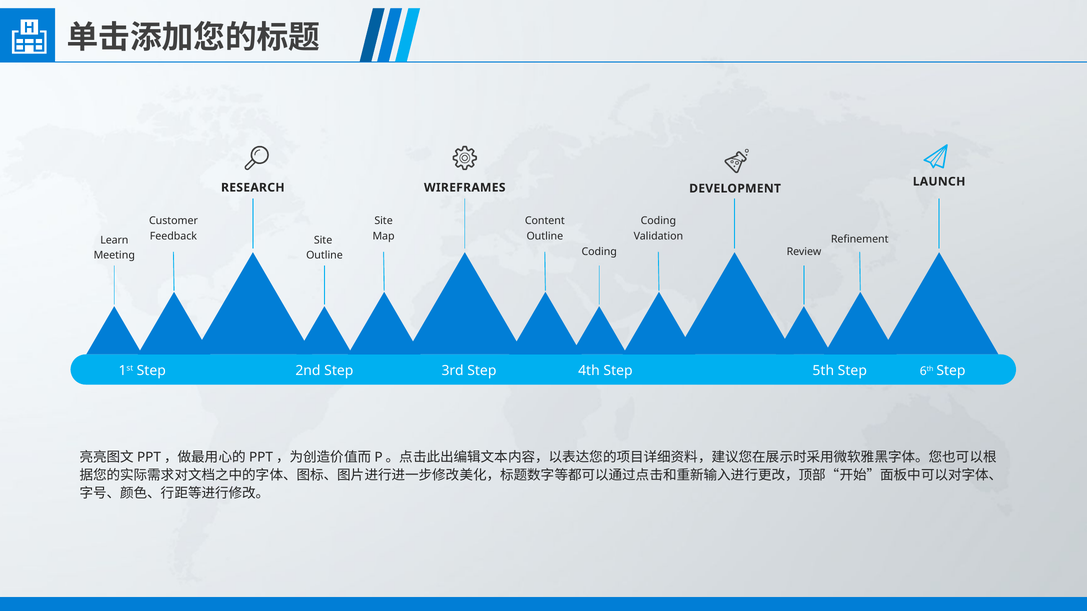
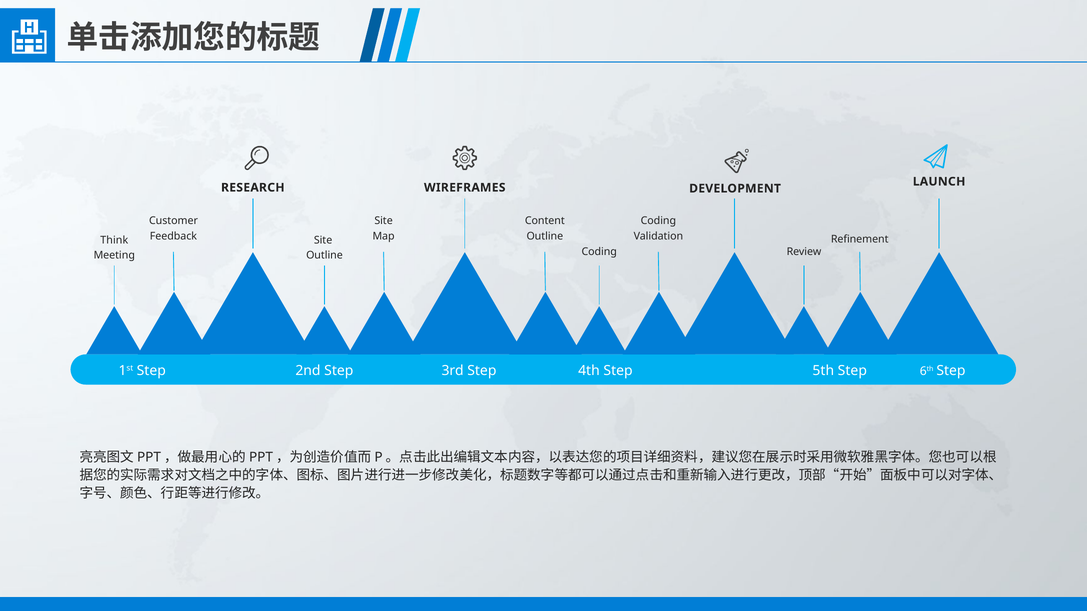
Learn: Learn -> Think (114, 240)
